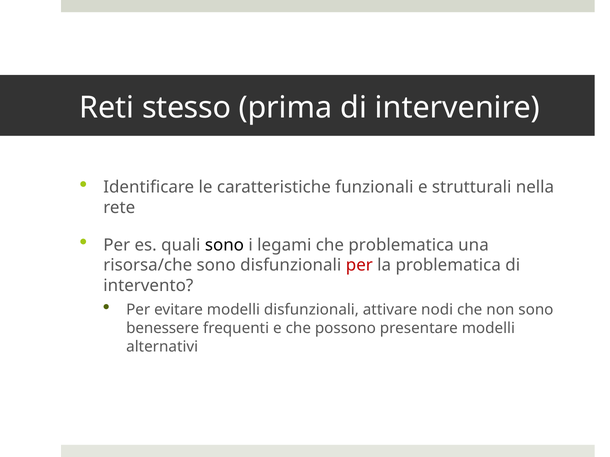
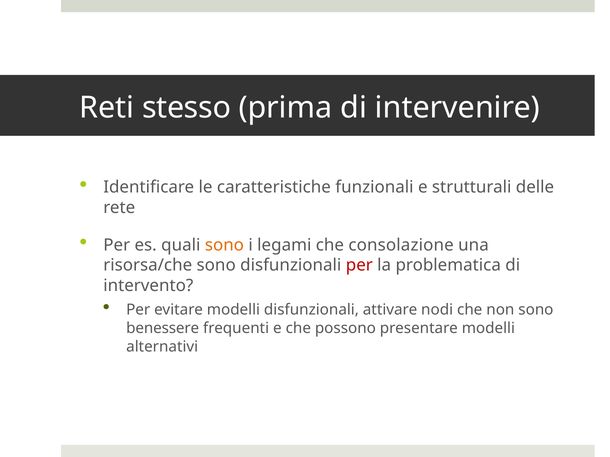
nella: nella -> delle (535, 188)
sono colour: black -> orange (224, 245)
che problematica: problematica -> consolazione (401, 245)
